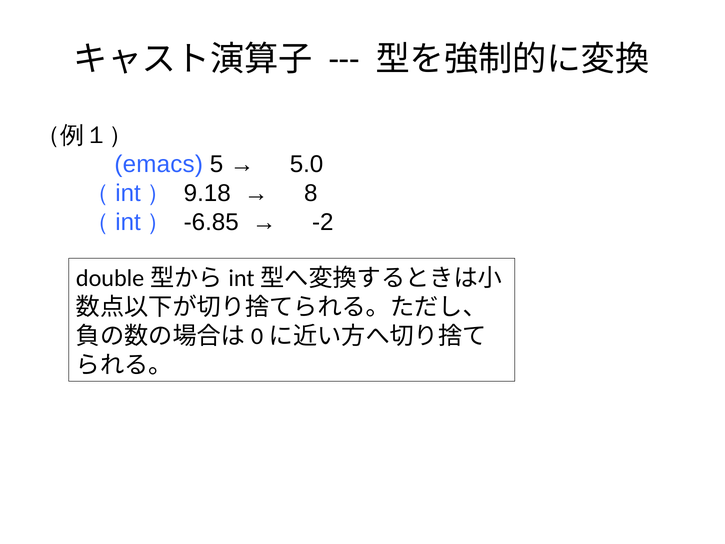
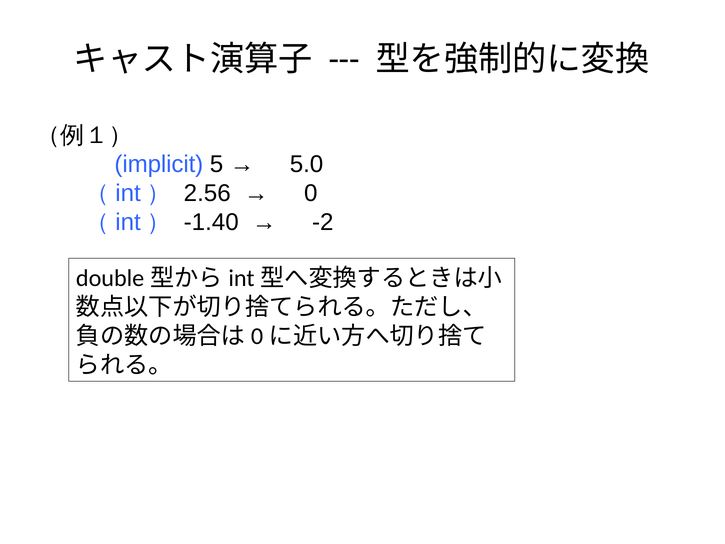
emacs: emacs -> implicit (159, 164)
9.18: 9.18 -> 2.56 (207, 193)
8: 8 -> 0 (311, 193)
-6.85: -6.85 -> -1.40 (211, 222)
